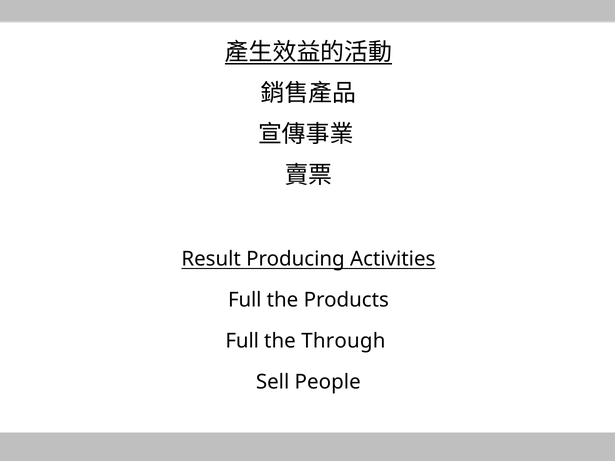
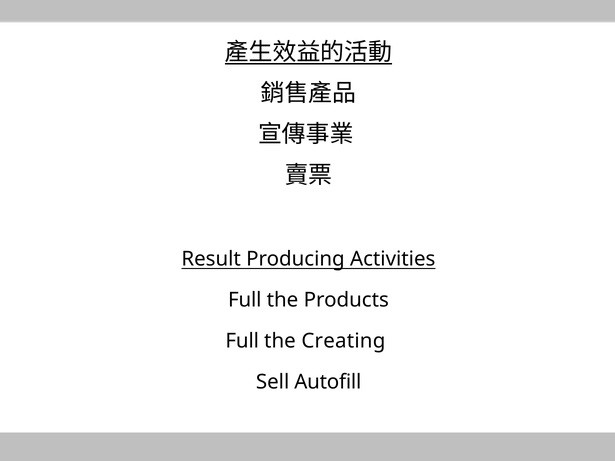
Through: Through -> Creating (343, 341)
People: People -> Autofill (328, 382)
